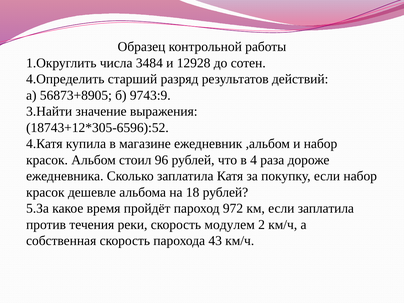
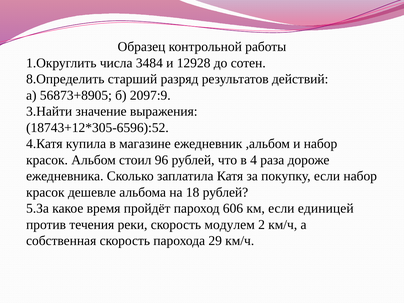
4.Определить: 4.Определить -> 8.Определить (65, 79)
9743:9: 9743:9 -> 2097:9 (150, 95)
972: 972 -> 606 (233, 208)
если заплатила: заплатила -> единицей (326, 208)
43: 43 -> 29 (215, 241)
